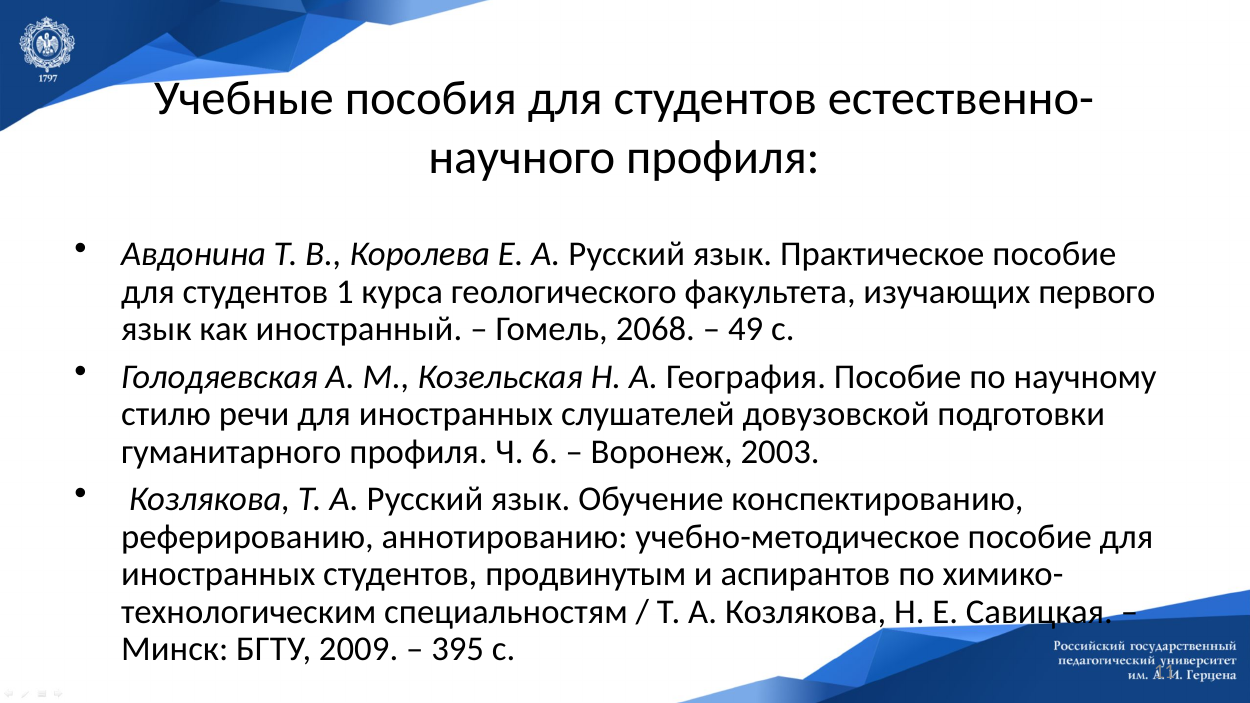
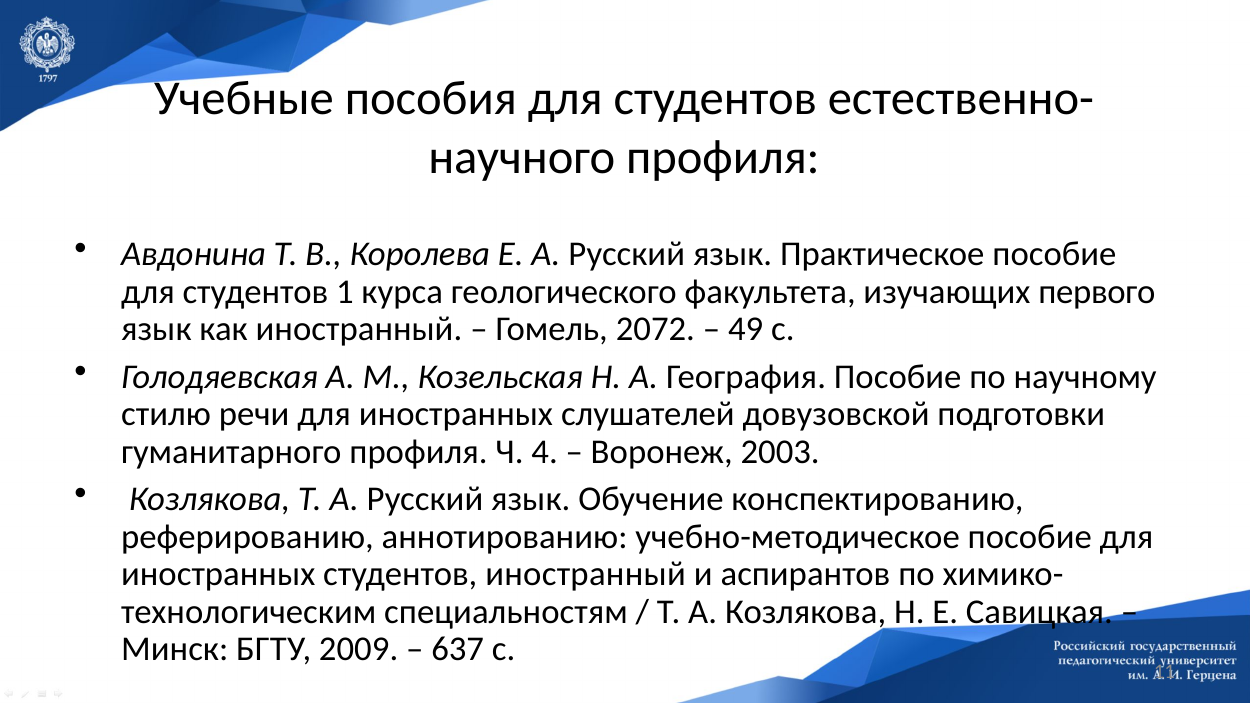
2068: 2068 -> 2072 (655, 329)
6: 6 -> 4 (545, 452)
студентов продвинутым: продвинутым -> иностранный (586, 574)
395: 395 -> 637 (458, 649)
